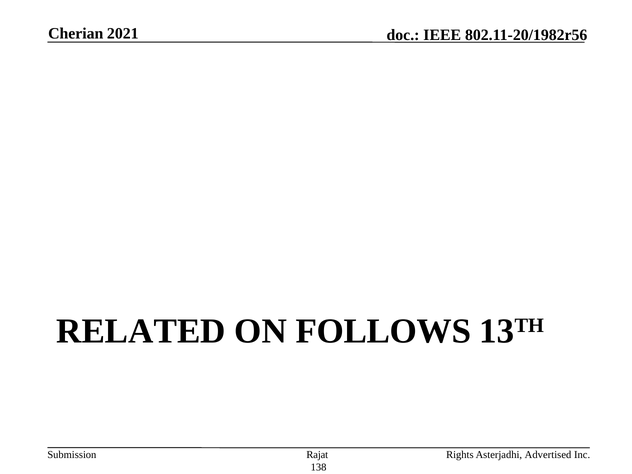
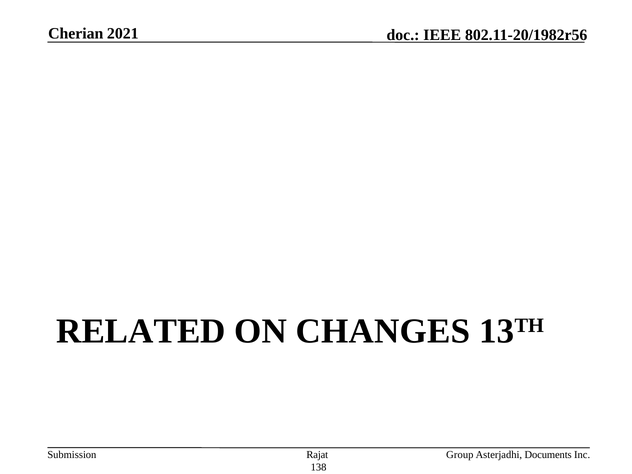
FOLLOWS: FOLLOWS -> CHANGES (383, 331)
Rights: Rights -> Group (460, 455)
Advertised: Advertised -> Documents (548, 455)
